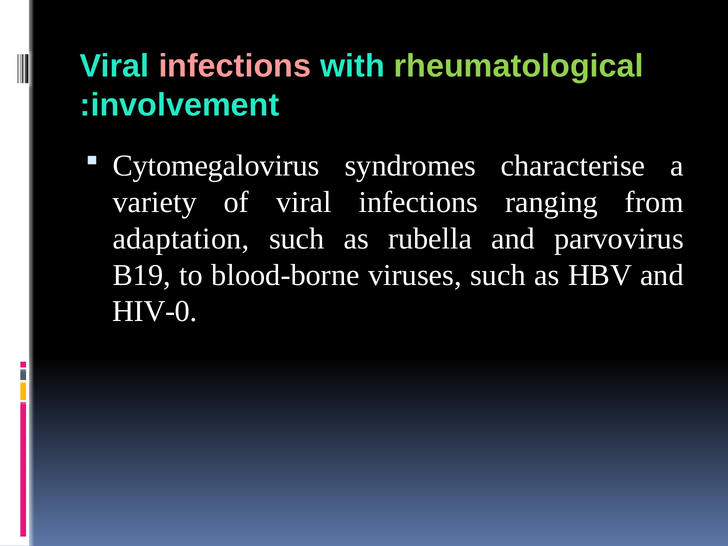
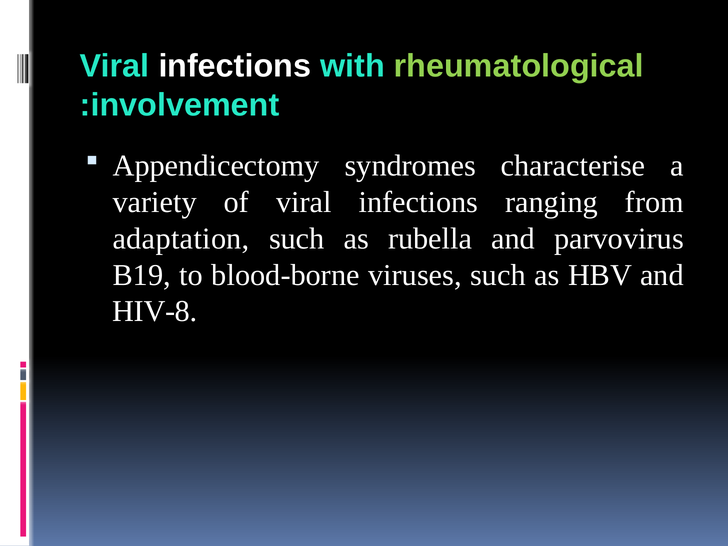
infections colour: pink -> white (235, 66)
Cytomegalovirus: Cytomegalovirus -> Appendicectomy (216, 166)
HIV-0: HIV-0 -> HIV-8 (155, 311)
